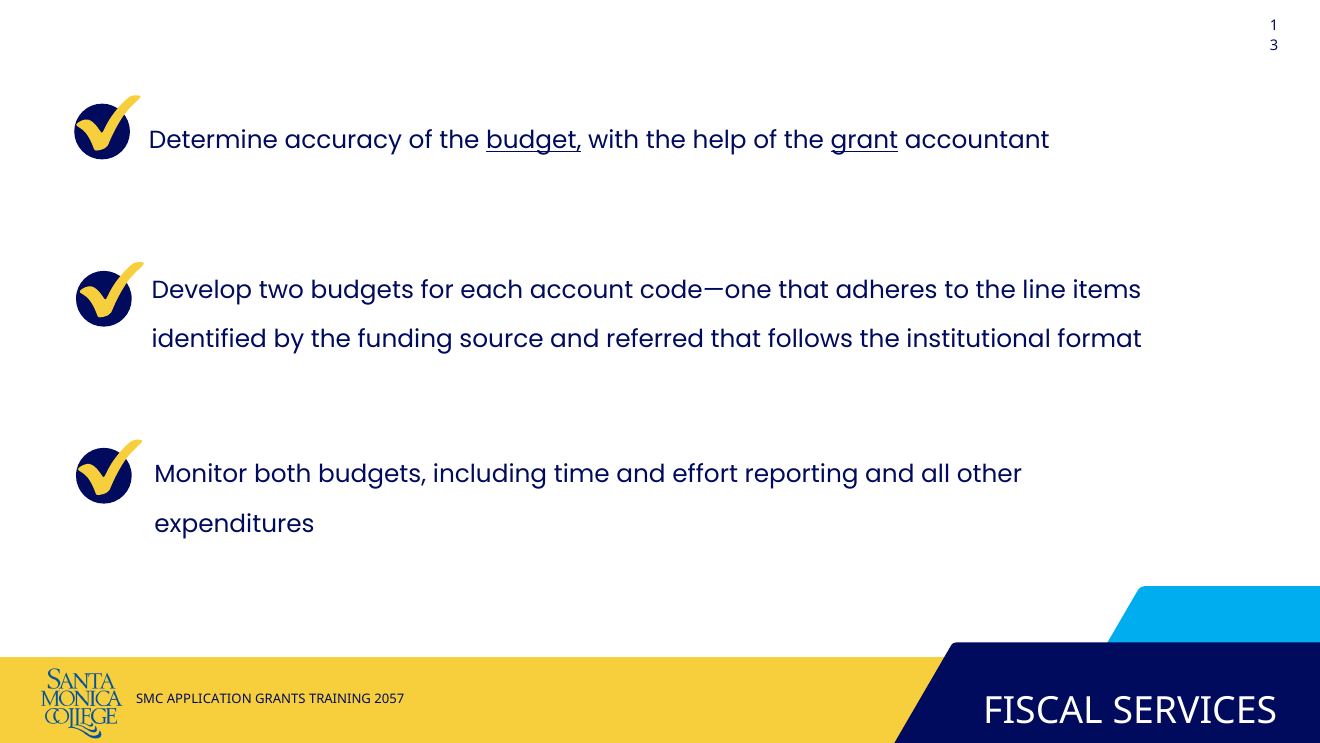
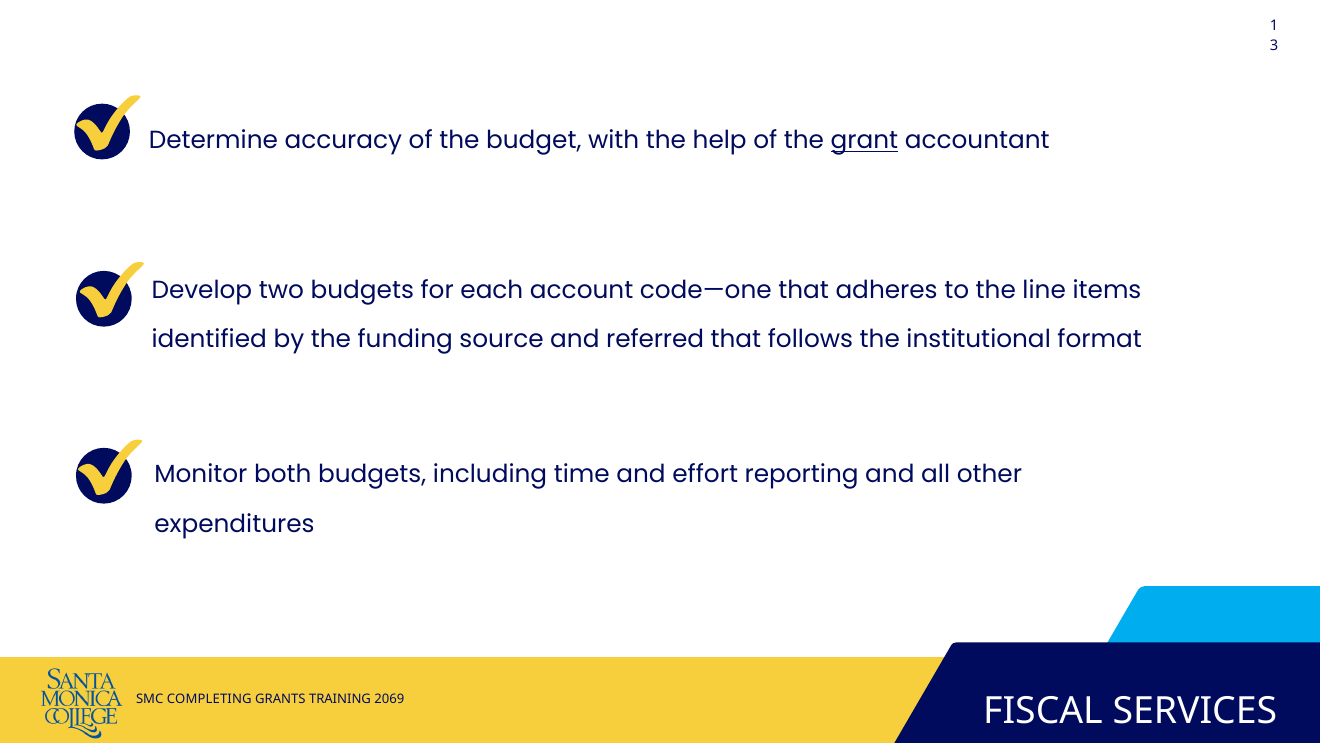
budget underline: present -> none (534, 141)
APPLICATION: APPLICATION -> COMPLETING (209, 698)
2057: 2057 -> 2069 (389, 698)
